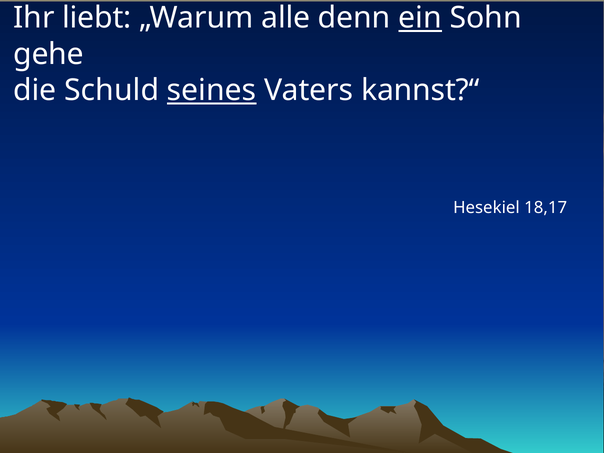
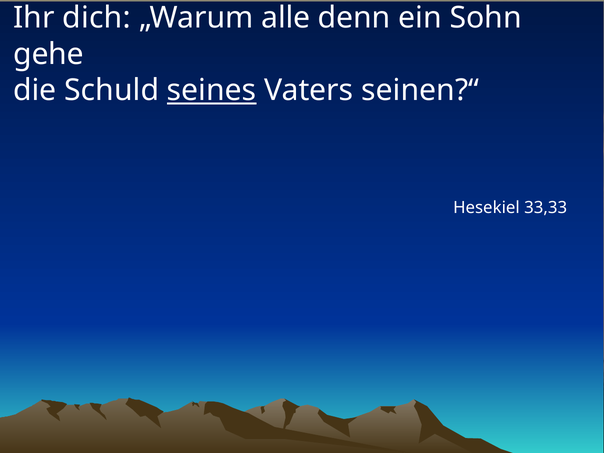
liebt: liebt -> dich (97, 18)
ein underline: present -> none (420, 18)
kannst?“: kannst?“ -> seinen?“ (420, 90)
18,17: 18,17 -> 33,33 (546, 207)
